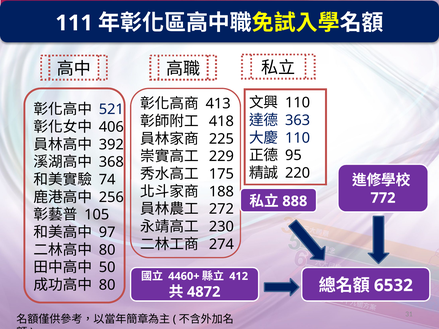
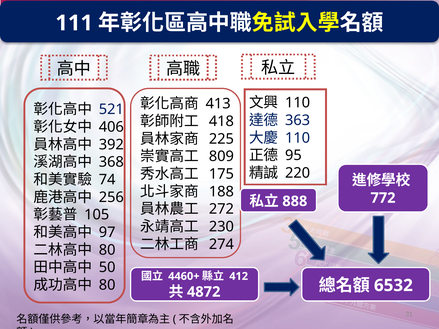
229: 229 -> 809 (221, 157)
